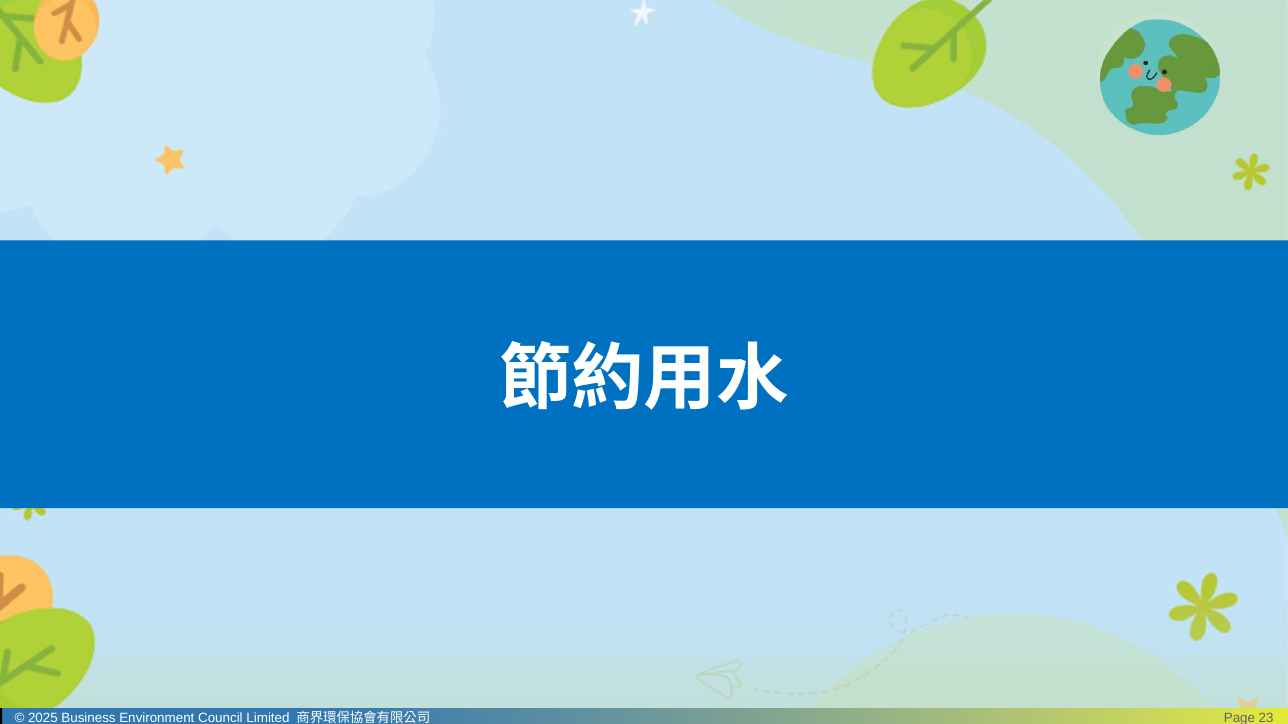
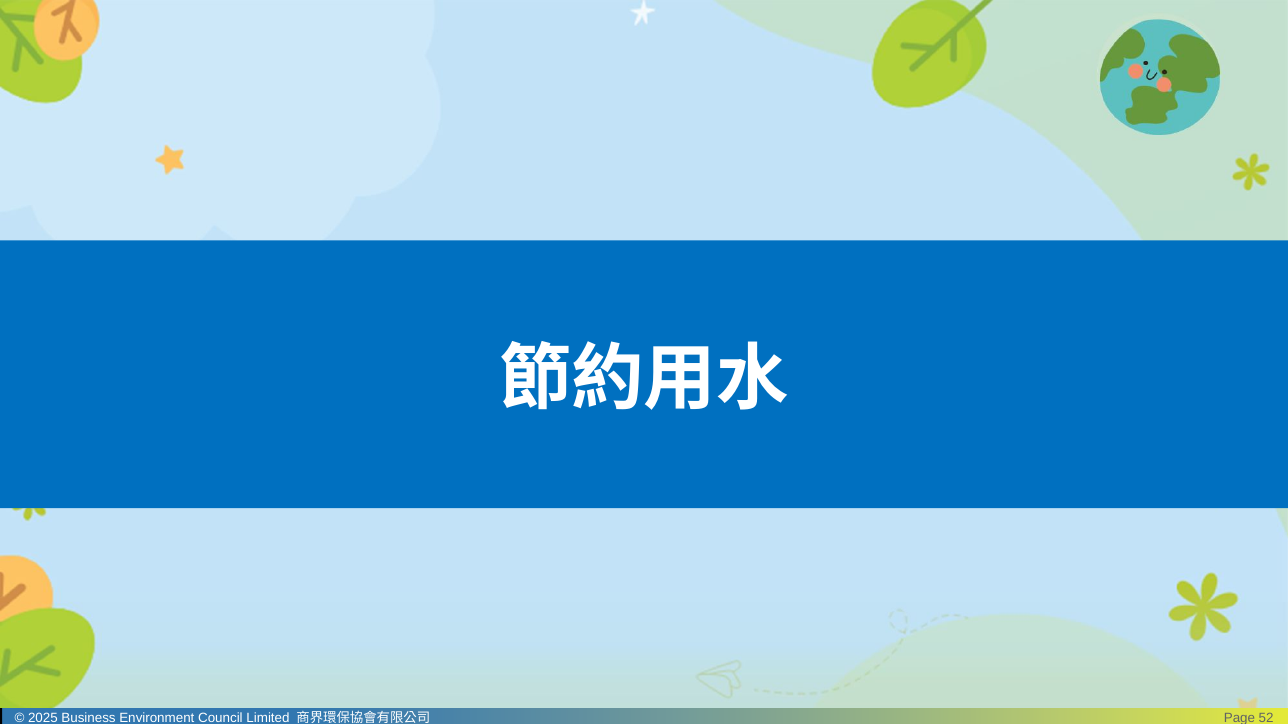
23: 23 -> 52 (1266, 718)
